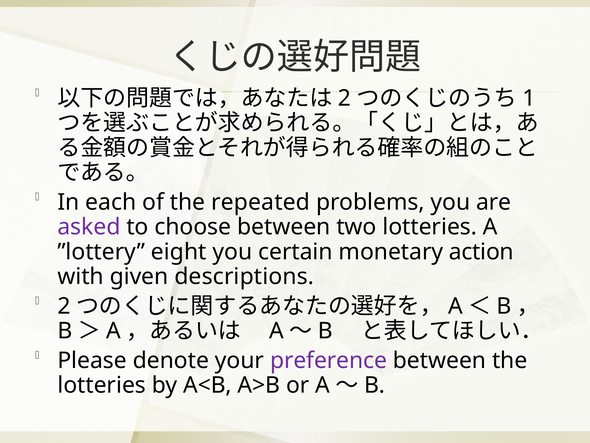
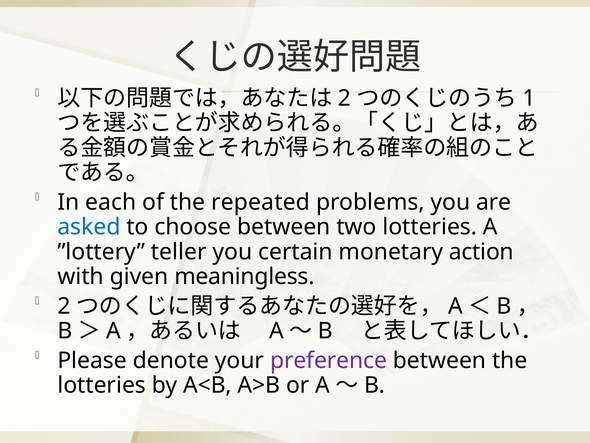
asked colour: purple -> blue (89, 227)
eight: eight -> teller (179, 251)
descriptions: descriptions -> meaningless (244, 276)
